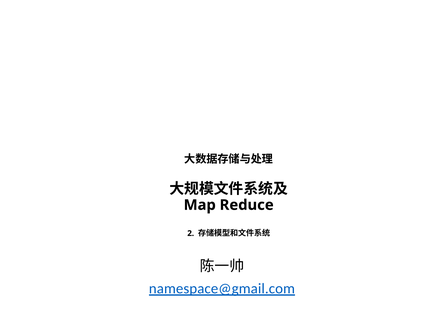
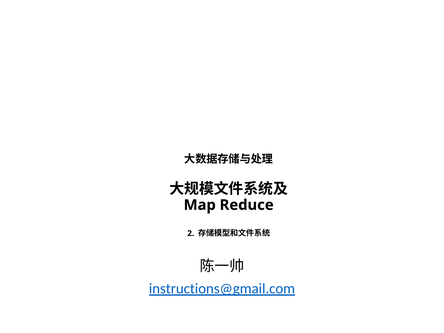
namespace@gmail.com: namespace@gmail.com -> instructions@gmail.com (222, 289)
